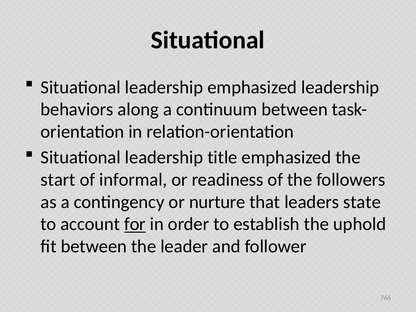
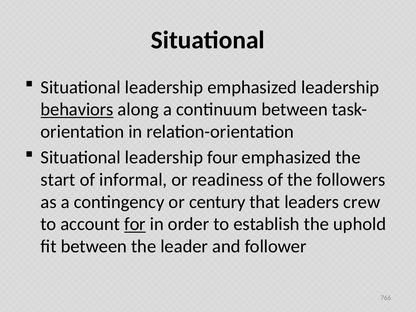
behaviors underline: none -> present (77, 109)
title: title -> four (223, 158)
nurture: nurture -> century (217, 202)
state: state -> crew (362, 202)
